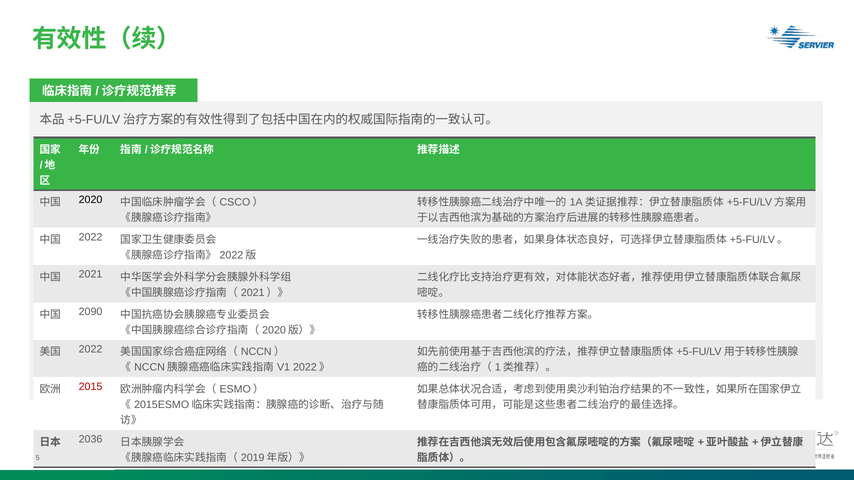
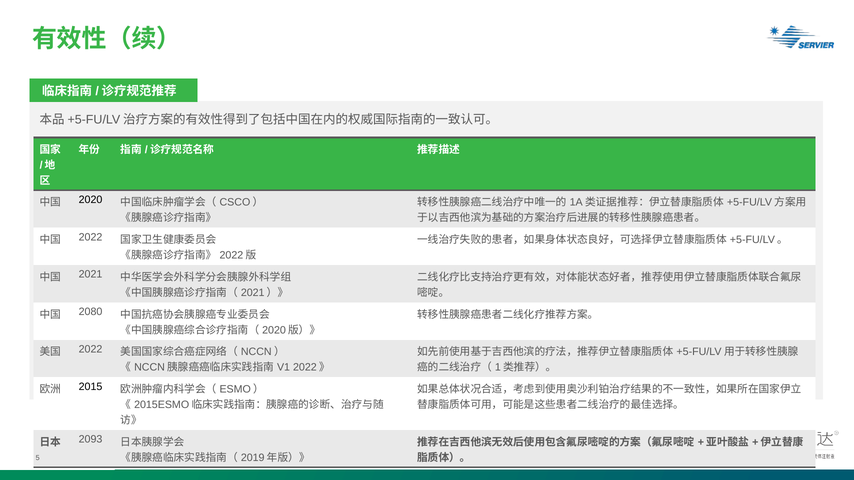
2090: 2090 -> 2080 (91, 312)
2015 colour: red -> black (91, 387)
2036: 2036 -> 2093 (91, 440)
